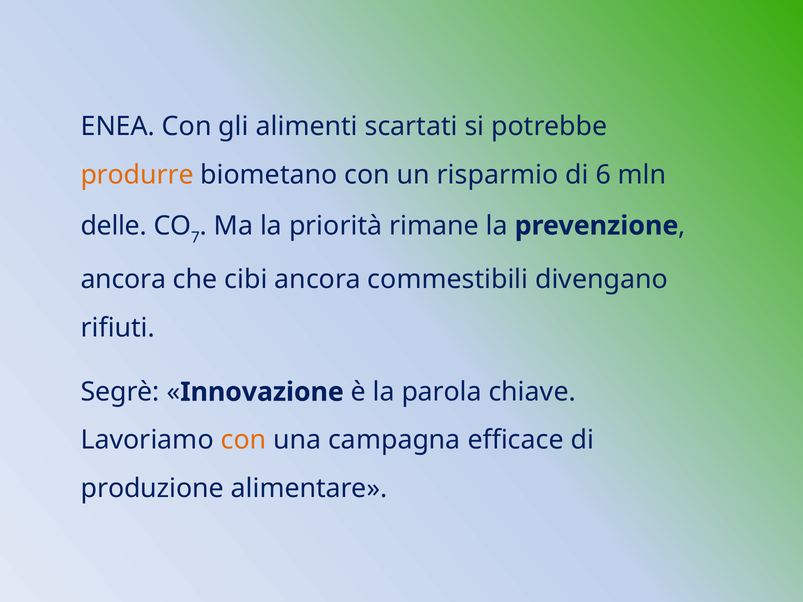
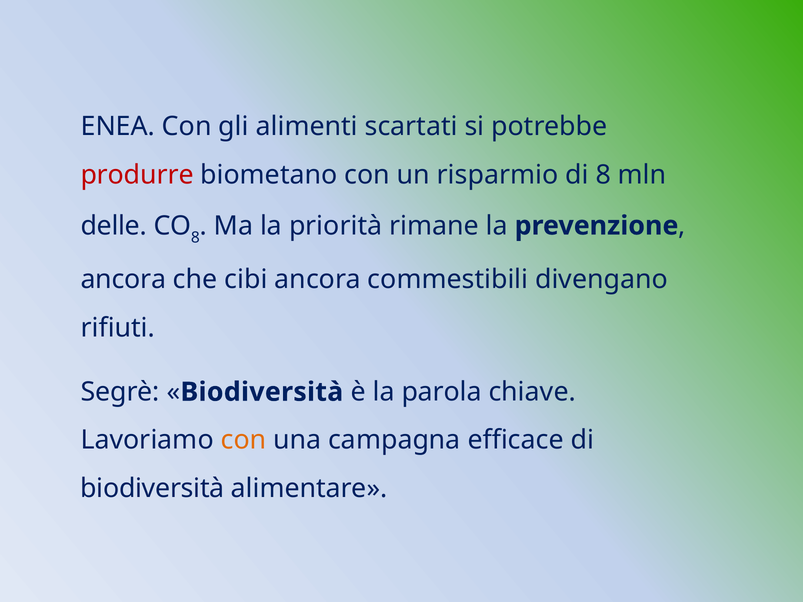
produrre colour: orange -> red (137, 175)
di 6: 6 -> 8 (603, 175)
7: 7 -> 8 (195, 238)
Innovazione: Innovazione -> Biodiversità (262, 392)
produzione: produzione -> biodiversità (152, 489)
